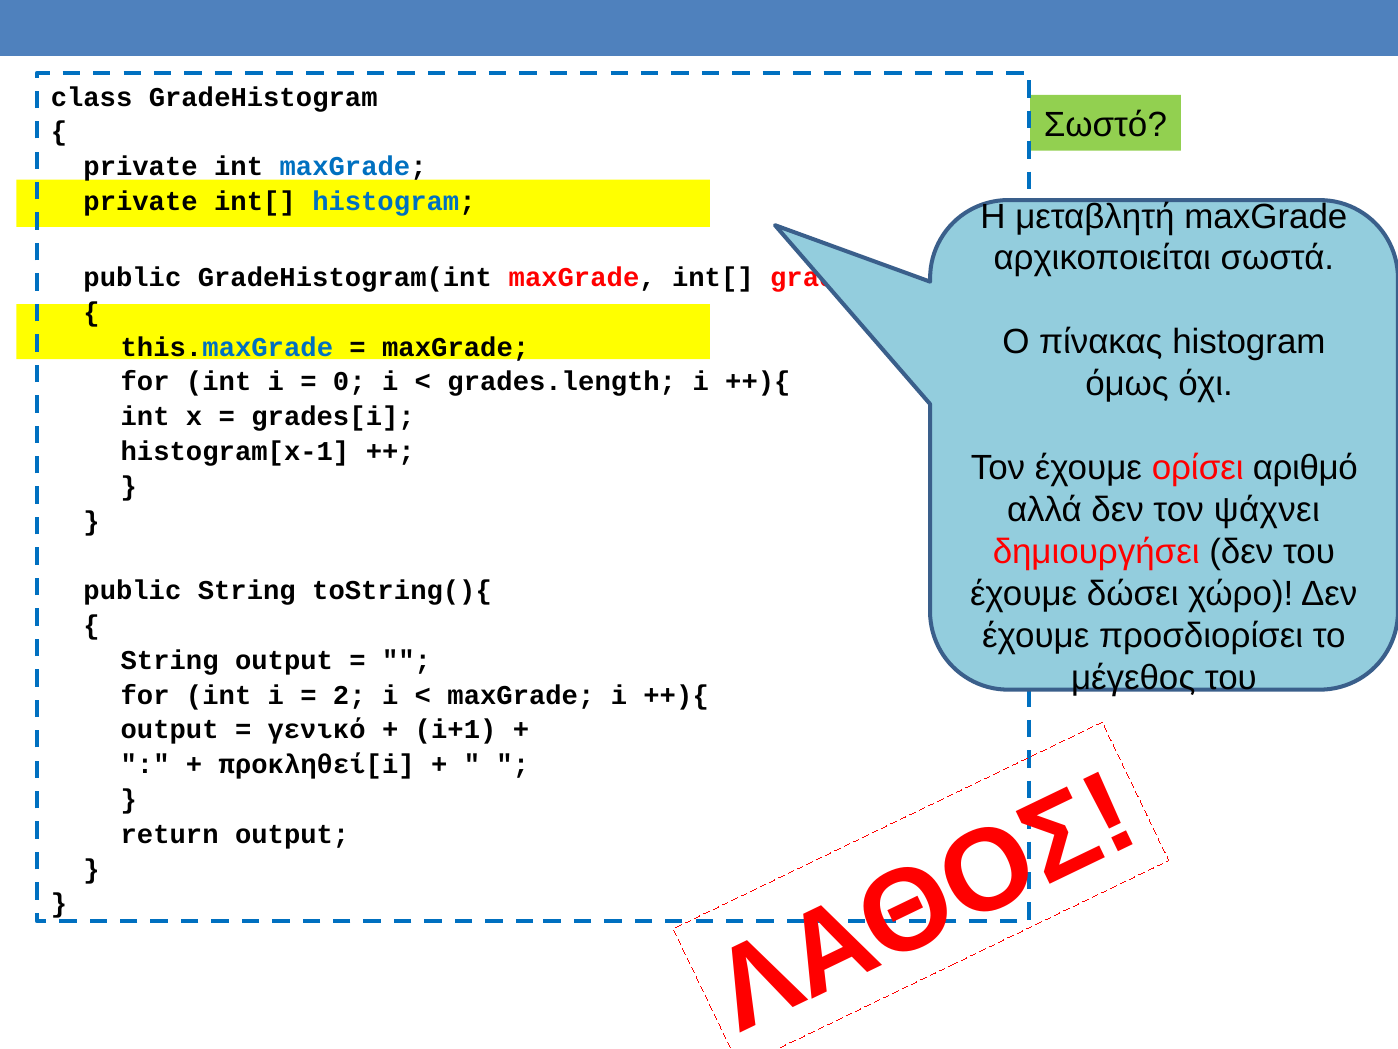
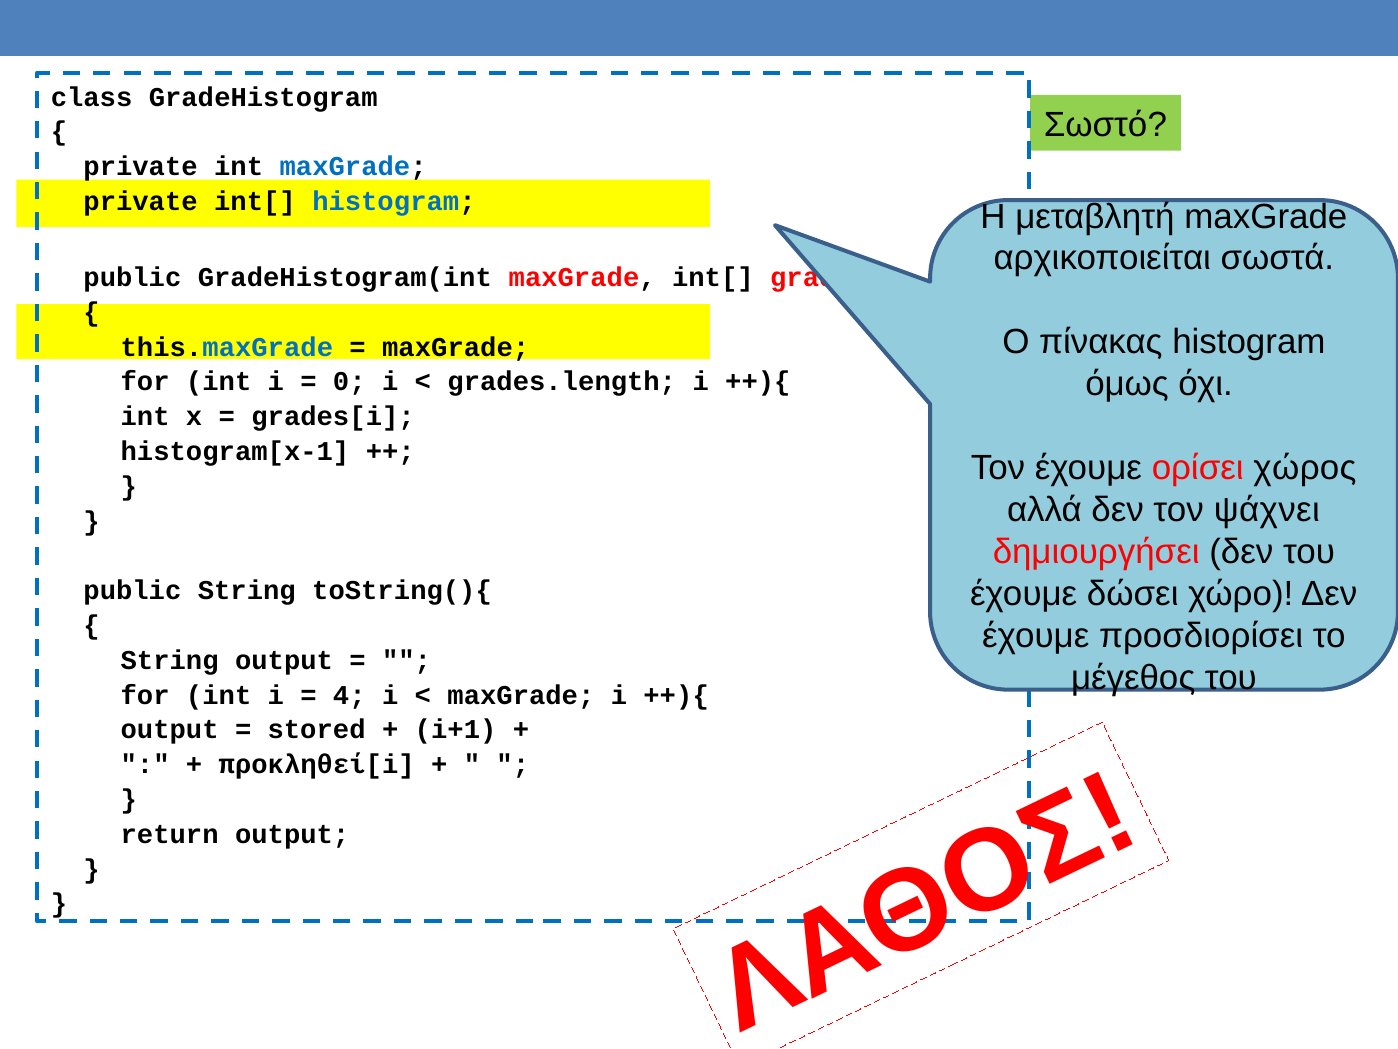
αριθμό: αριθμό -> χώρος (1305, 468)
2: 2 -> 4 (349, 695)
γενικό: γενικό -> stored (317, 730)
